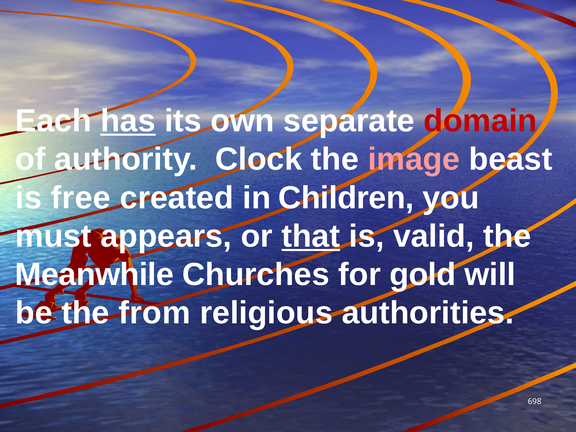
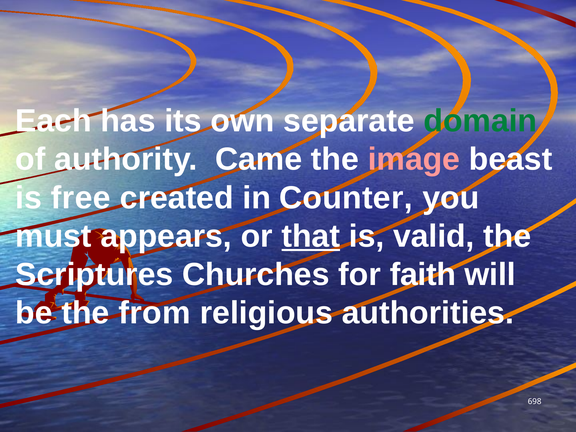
has underline: present -> none (128, 121)
domain colour: red -> green (480, 121)
Clock: Clock -> Came (259, 159)
Children: Children -> Counter (346, 198)
Meanwhile: Meanwhile -> Scriptures (94, 275)
gold: gold -> faith (423, 275)
